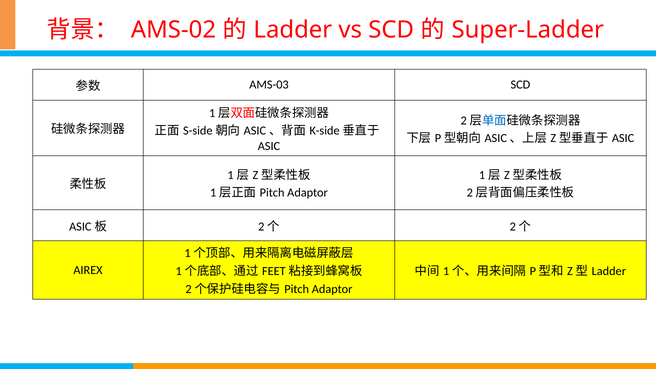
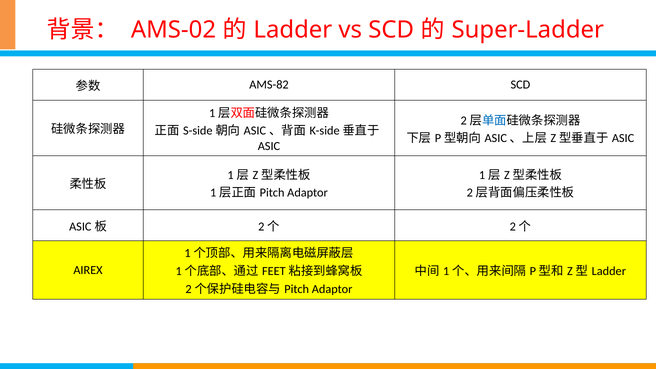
AMS-03: AMS-03 -> AMS-82 (269, 85)
